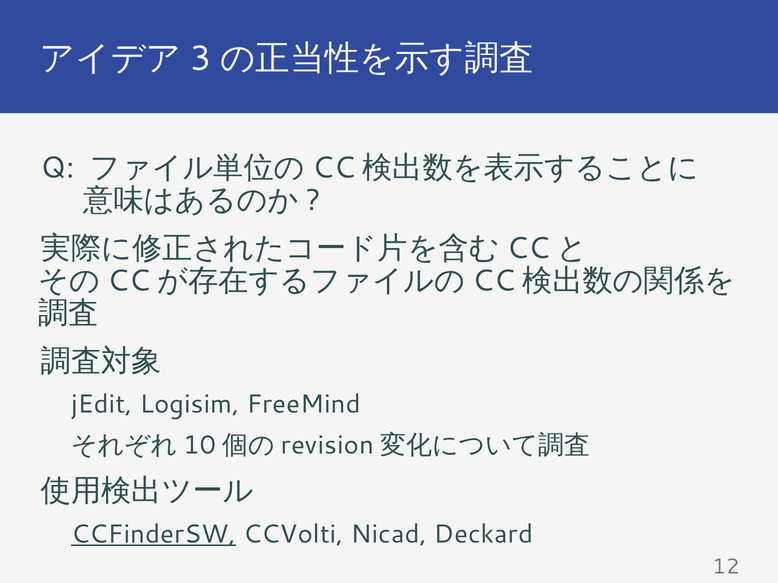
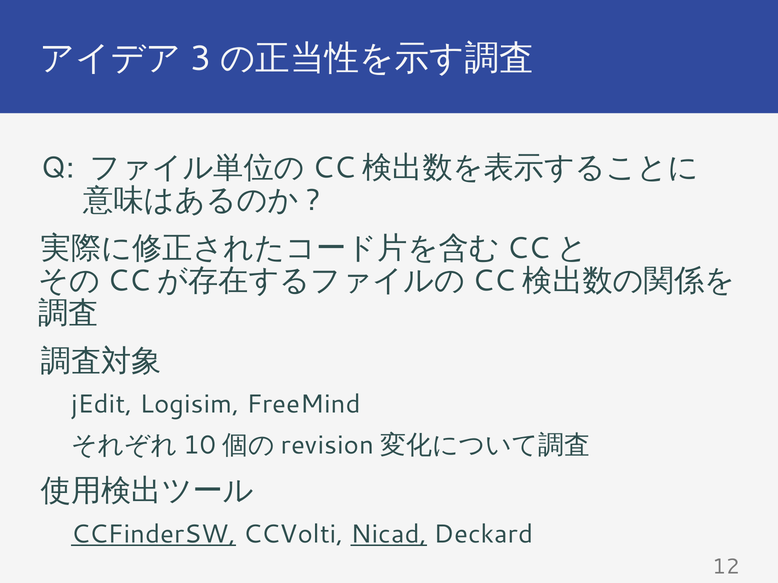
Nicad underline: none -> present (389, 535)
